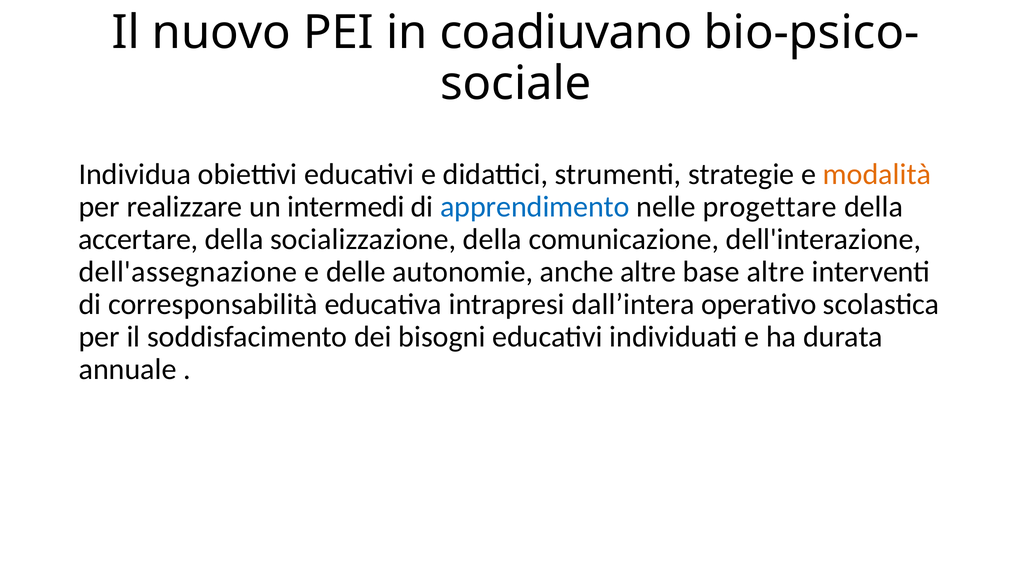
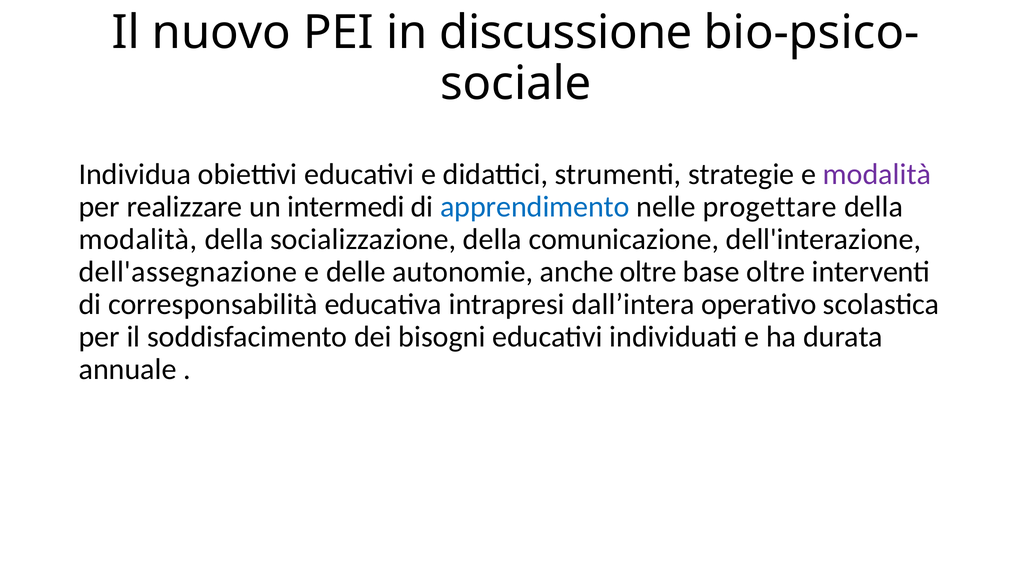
coadiuvano: coadiuvano -> discussione (566, 33)
modalità colour: orange -> purple (877, 174)
accertare: accertare -> modalità (138, 240)
anche altre: altre -> oltre (648, 272)
base altre: altre -> oltre (776, 272)
